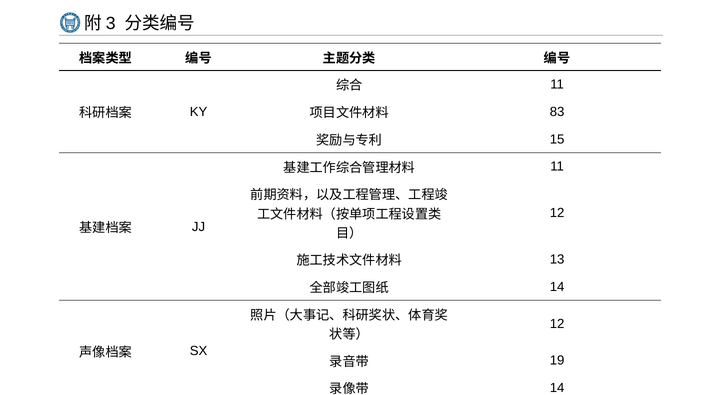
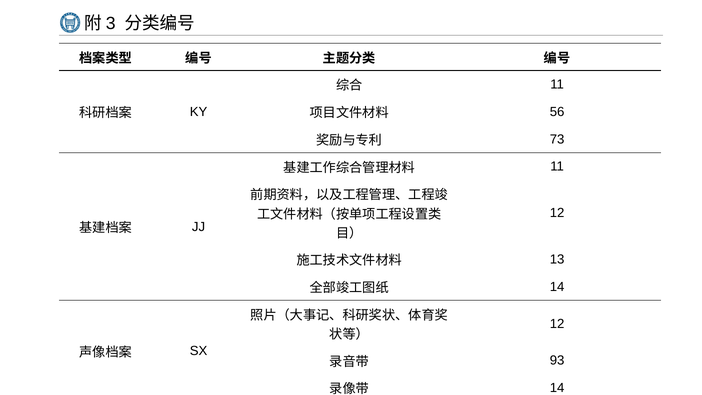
83: 83 -> 56 (557, 112)
15: 15 -> 73 (557, 139)
19: 19 -> 93 (557, 360)
